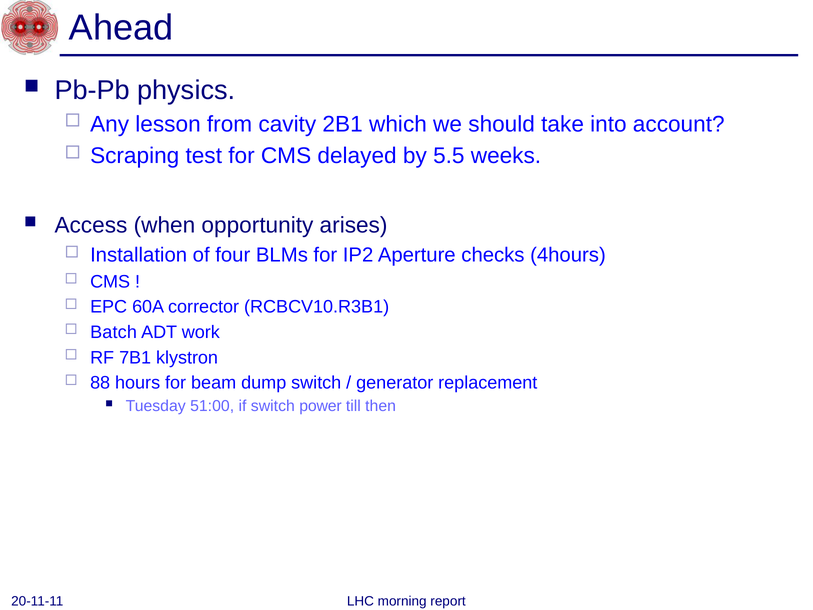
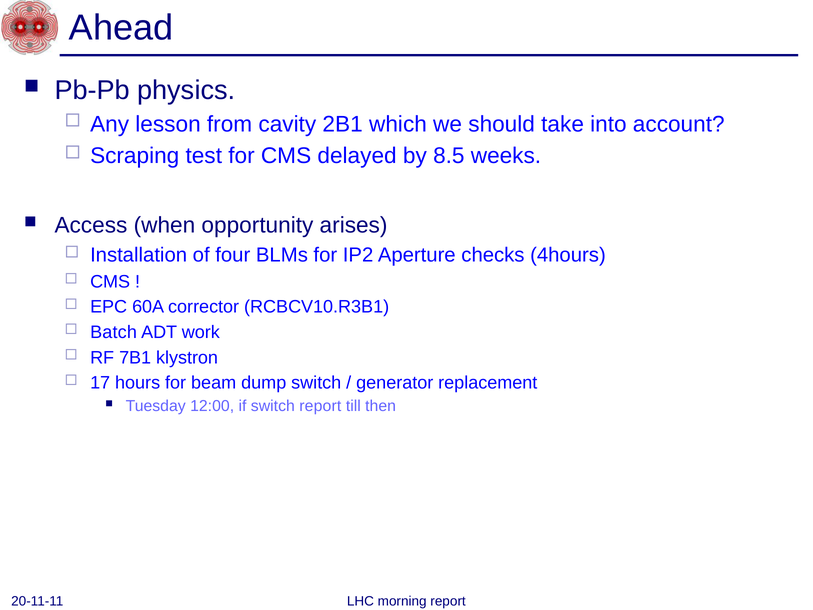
5.5: 5.5 -> 8.5 (449, 156)
88: 88 -> 17 (100, 383)
51:00: 51:00 -> 12:00 (212, 406)
switch power: power -> report (320, 406)
